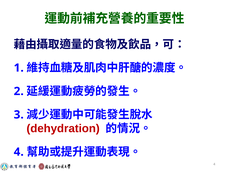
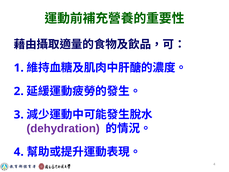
dehydration colour: red -> purple (63, 128)
